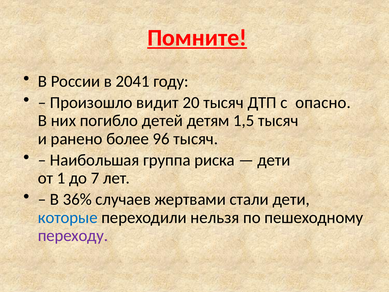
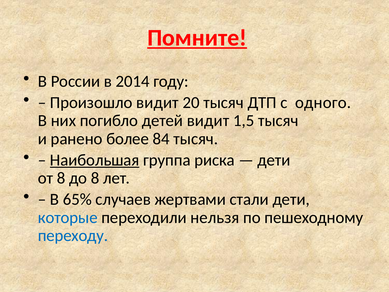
2041: 2041 -> 2014 (133, 81)
опасно: опасно -> одного (323, 102)
детей детям: детям -> видит (208, 121)
96: 96 -> 84 (161, 139)
Наибольшая underline: none -> present (95, 160)
от 1: 1 -> 8 (61, 178)
до 7: 7 -> 8 (95, 178)
36%: 36% -> 65% (77, 199)
переходу colour: purple -> blue (73, 235)
